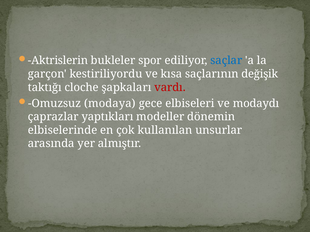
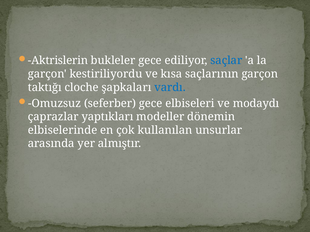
bukleler spor: spor -> gece (150, 61)
saçlarının değişik: değişik -> garçon (260, 74)
vardı colour: red -> blue (170, 88)
modaya: modaya -> seferber (110, 104)
